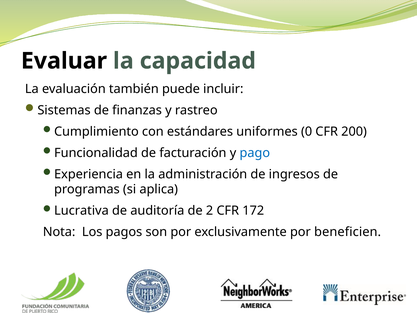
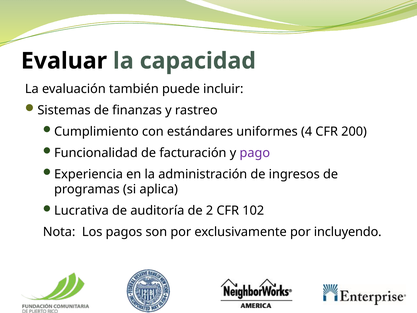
0: 0 -> 4 (307, 131)
pago colour: blue -> purple (255, 153)
172: 172 -> 102 (253, 211)
beneficien: beneficien -> incluyendo (348, 232)
